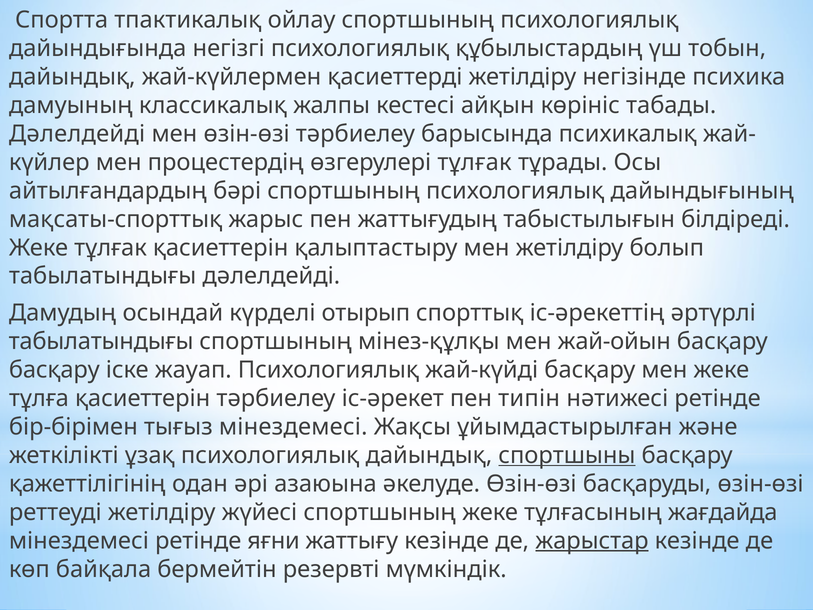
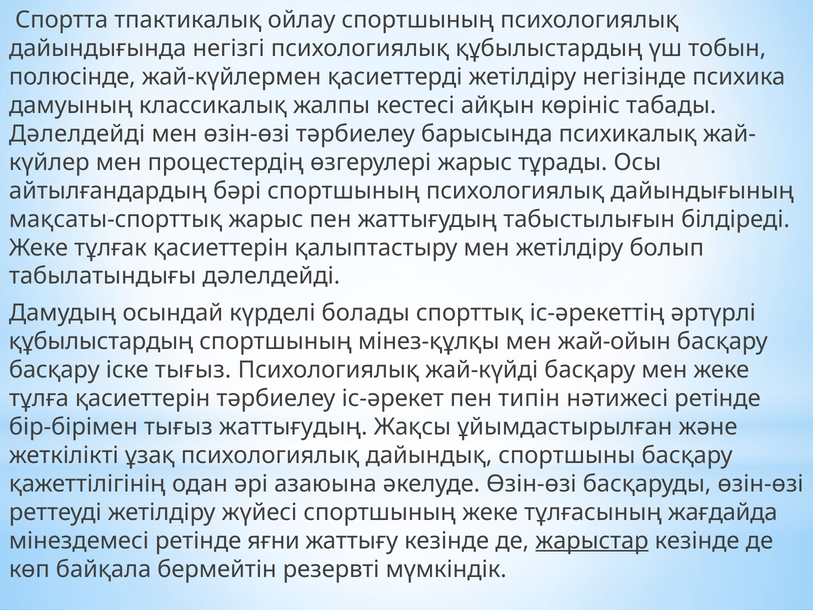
дайындық: дайындық -> полюсінде (72, 77)
өзгерулері тұлғак: тұлғак -> жарыс (475, 162)
отырып: отырып -> болады (366, 313)
табылатындығы: табылатындығы -> құбылыстардың (101, 341)
іске жауап: жауап -> тығыз (193, 370)
тығыз мінездемесі: мінездемесі -> жаттығудың (293, 427)
спортшыны underline: present -> none (567, 455)
